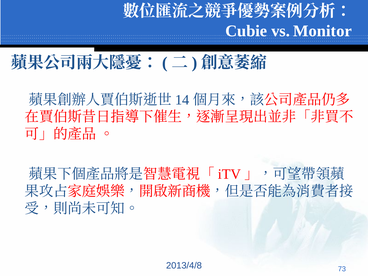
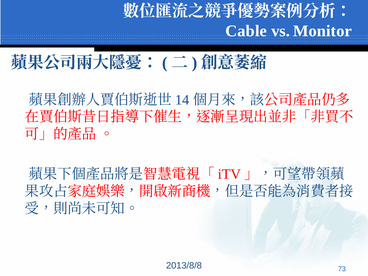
Cubie: Cubie -> Cable (246, 31)
2013/4/8: 2013/4/8 -> 2013/8/8 (184, 266)
